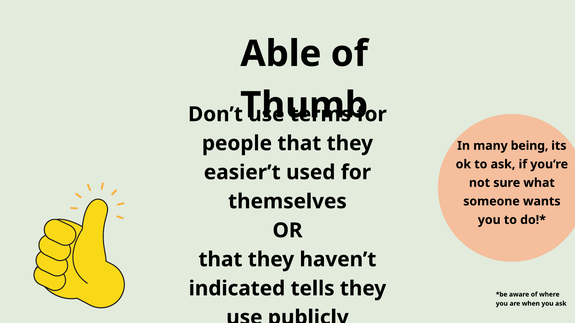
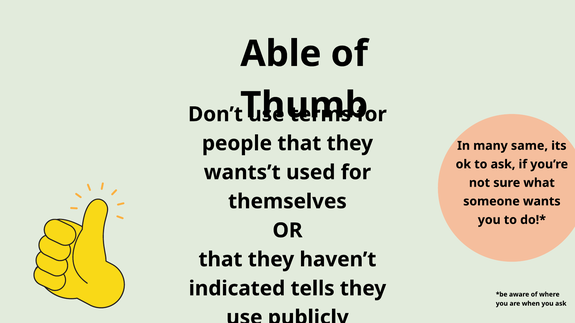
being: being -> same (529, 146)
easier’t: easier’t -> wants’t (242, 173)
